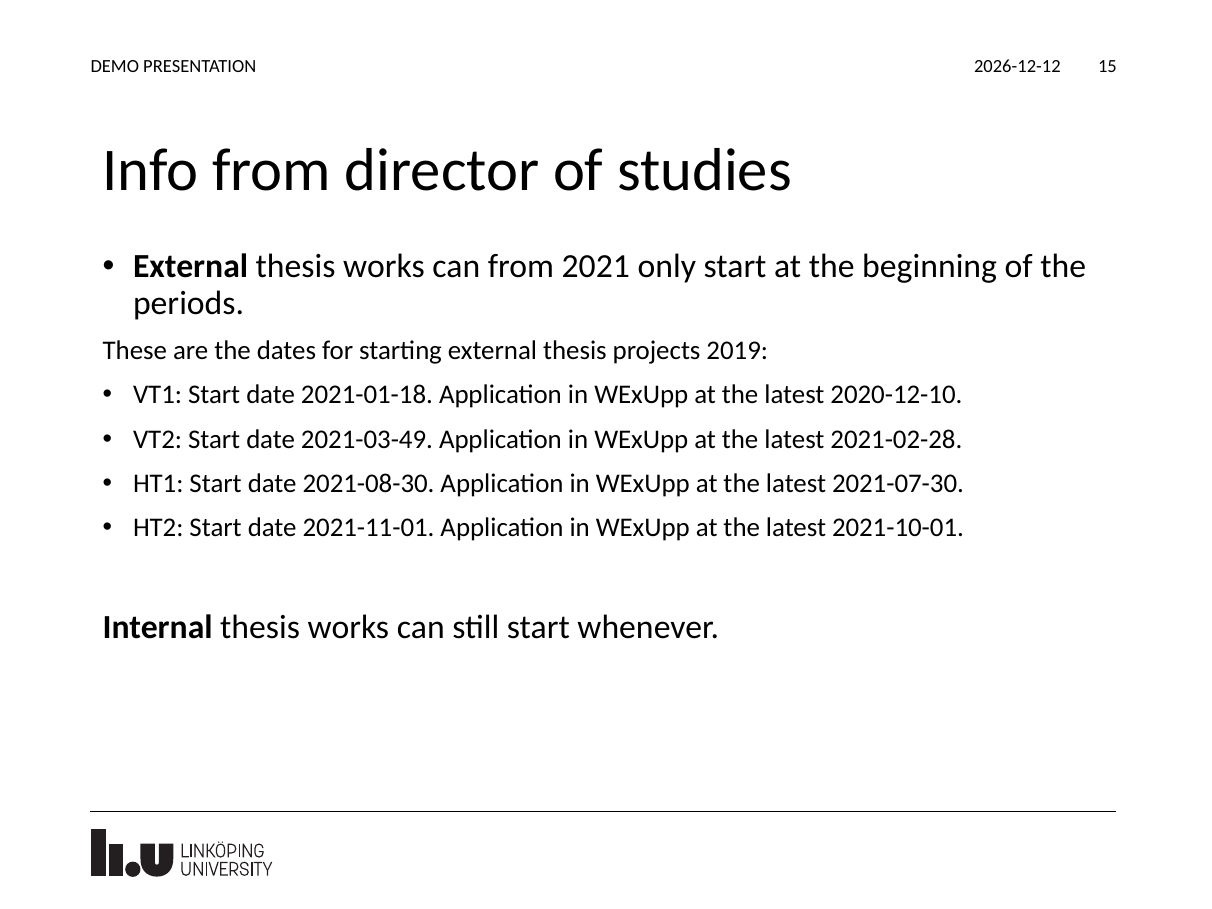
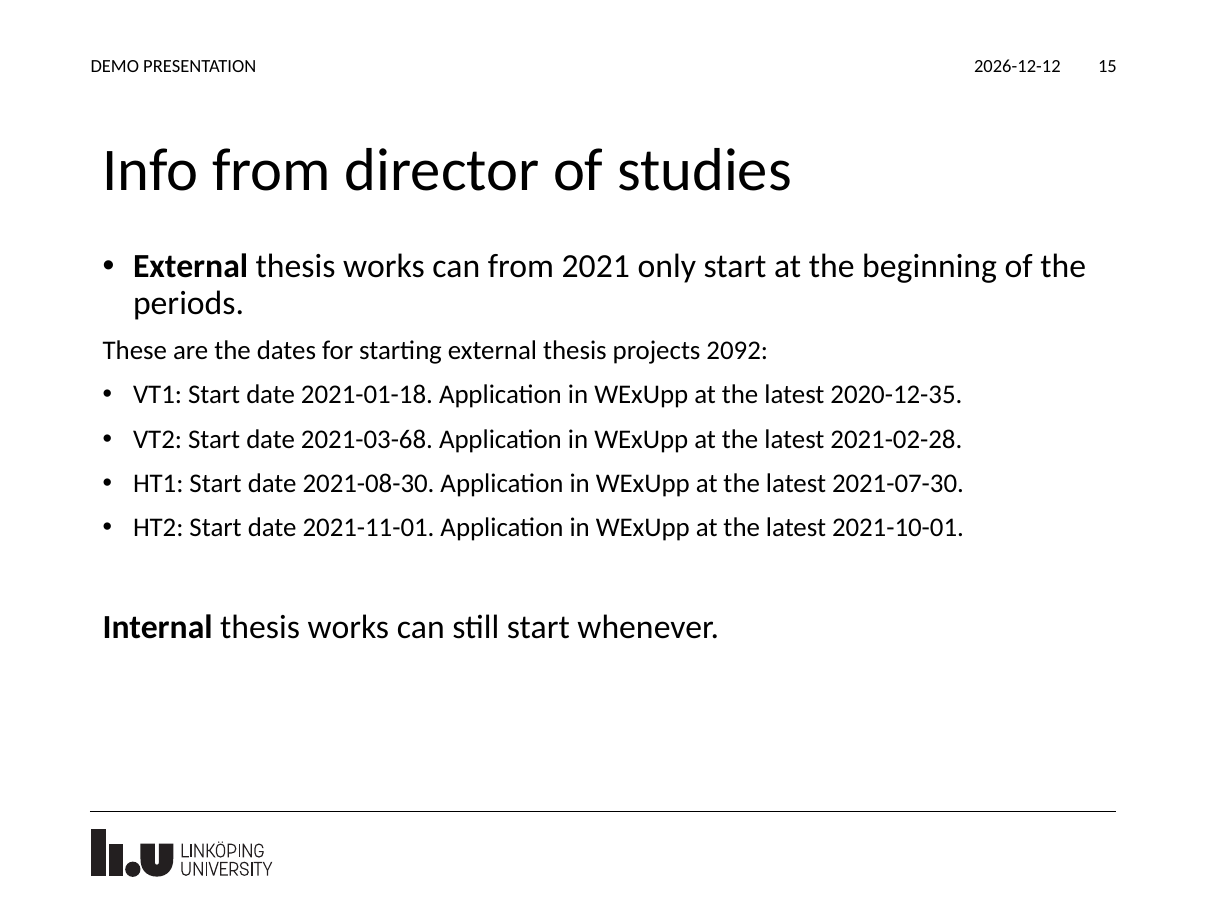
2019: 2019 -> 2092 (737, 351)
2020-12-10: 2020-12-10 -> 2020-12-35 (896, 395)
2021-03-49: 2021-03-49 -> 2021-03-68 (367, 439)
